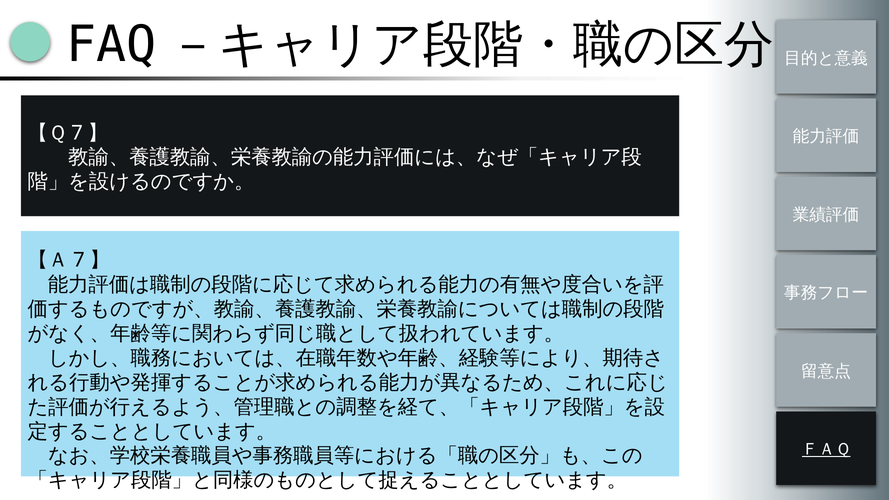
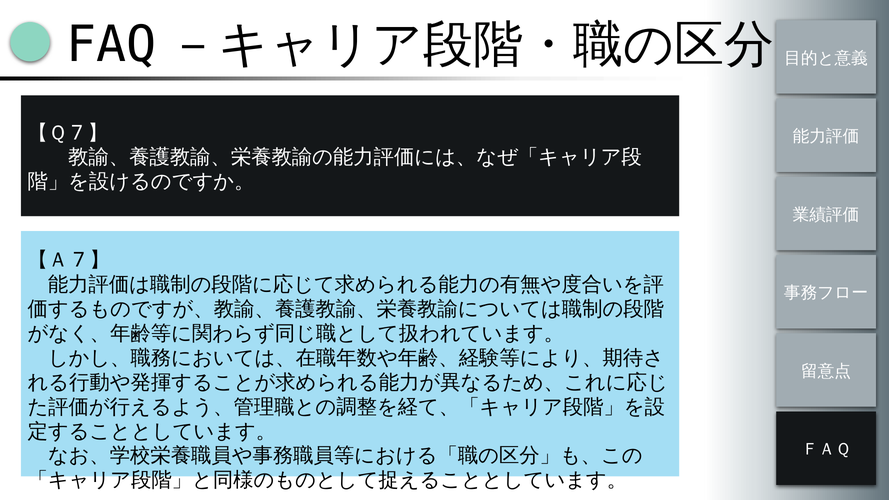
ＦＡＱ underline: present -> none (826, 449)
